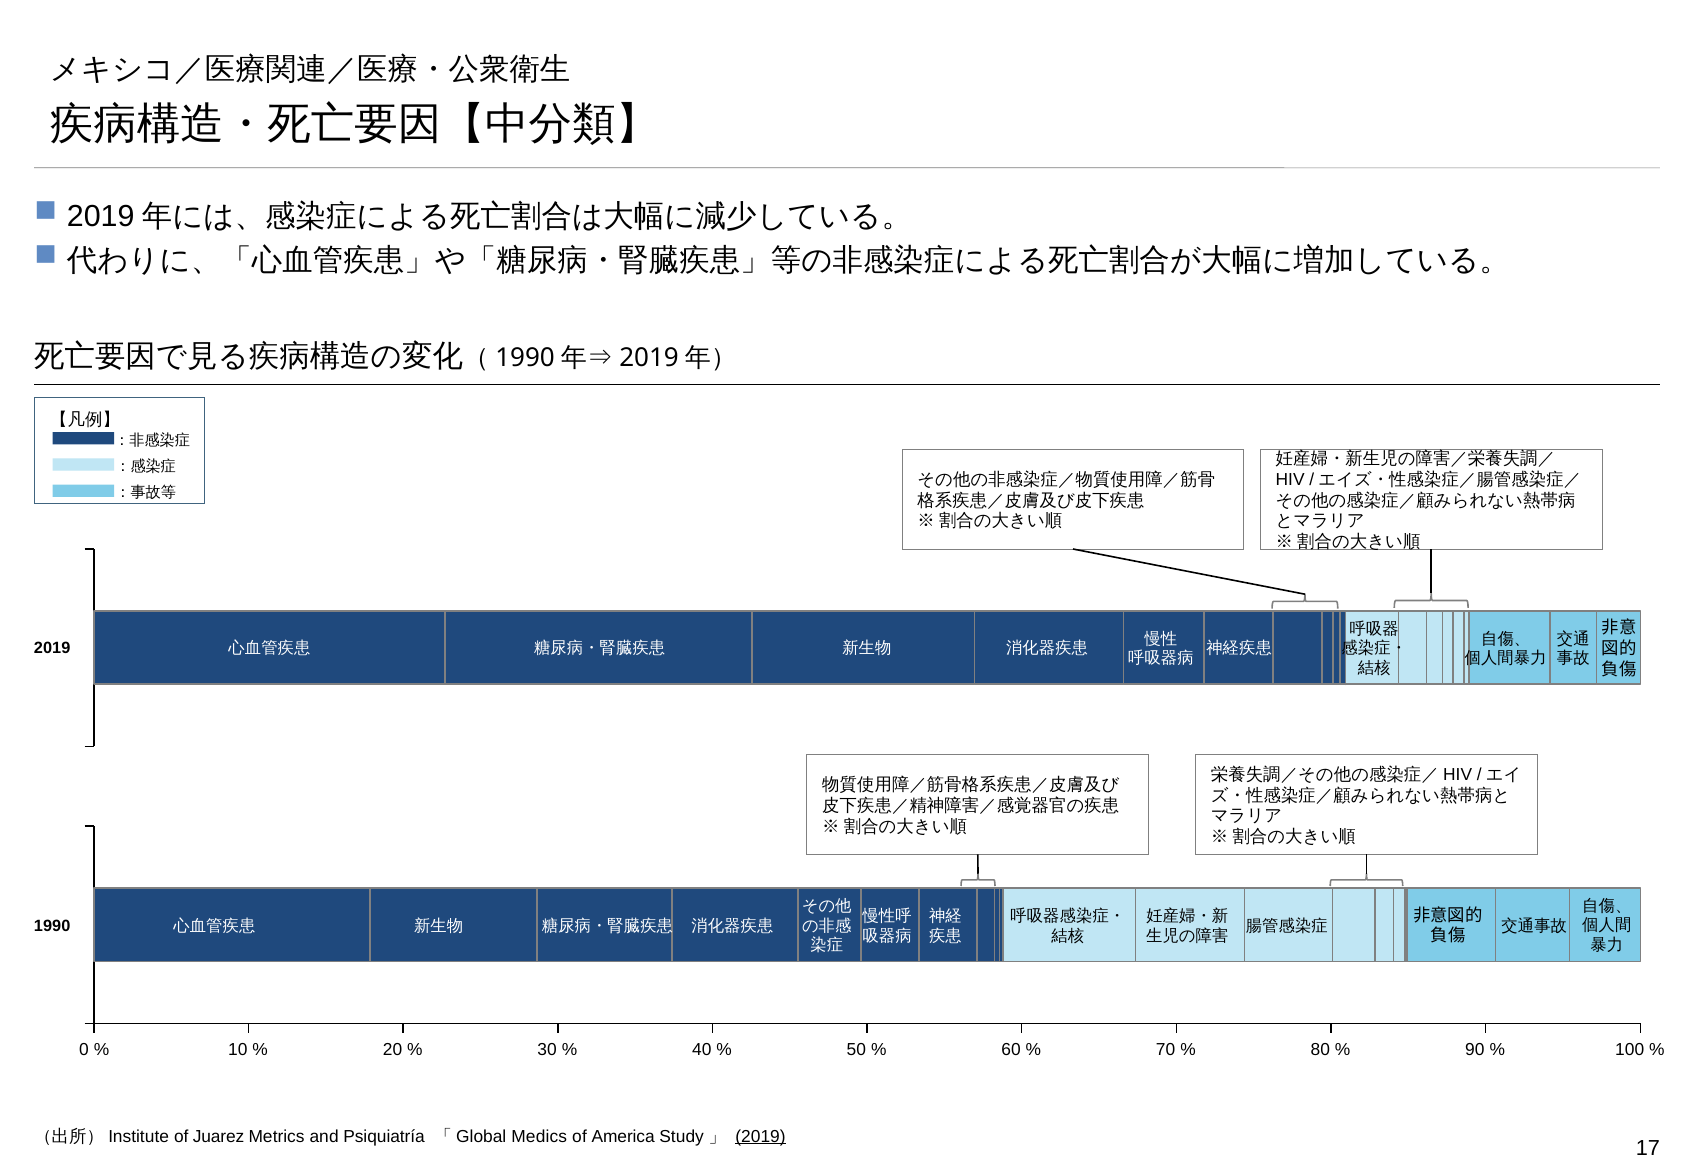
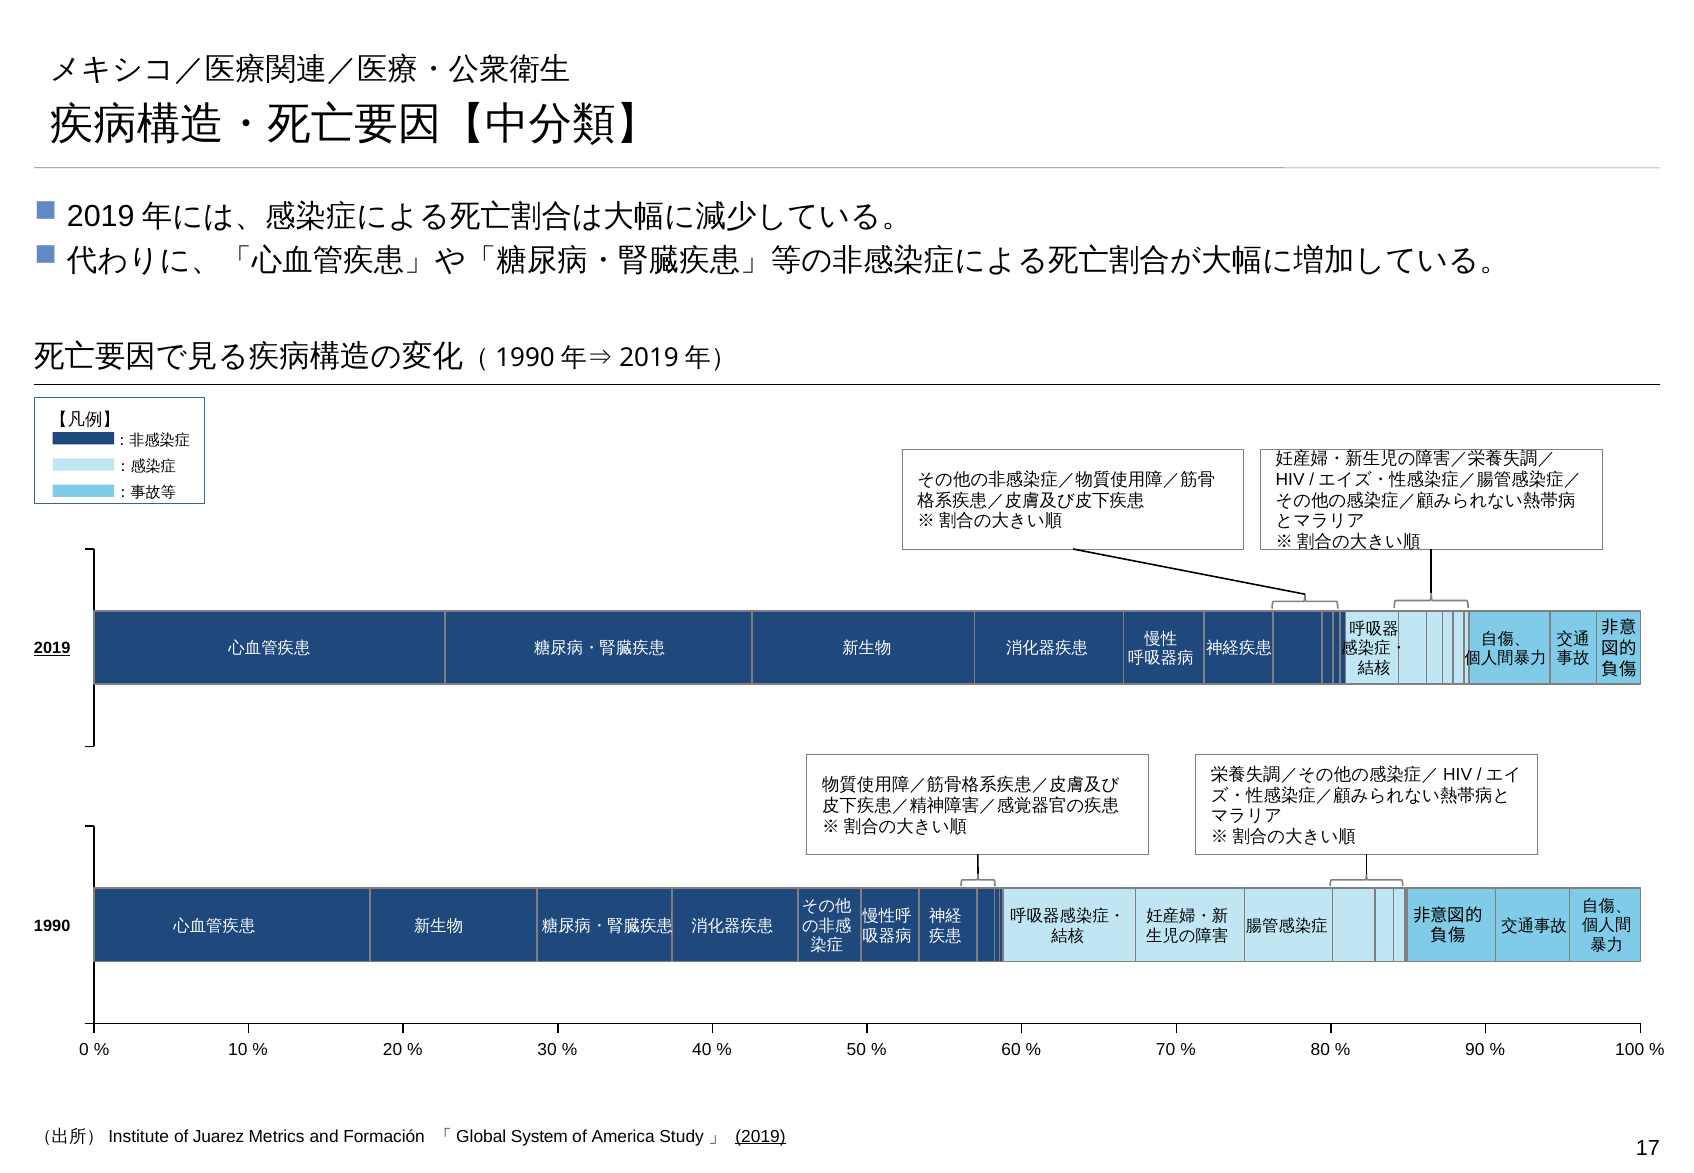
2019 underline: none -> present (52, 648)
Psiquiatría: Psiquiatría -> Formación (384, 1136)
Medics: Medics -> System (539, 1136)
